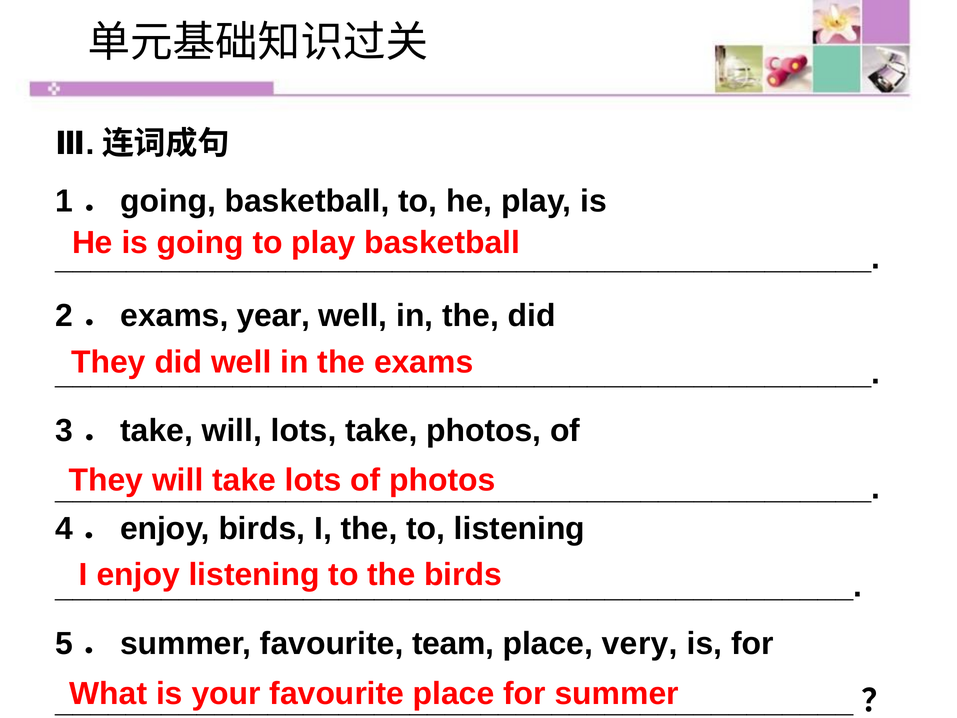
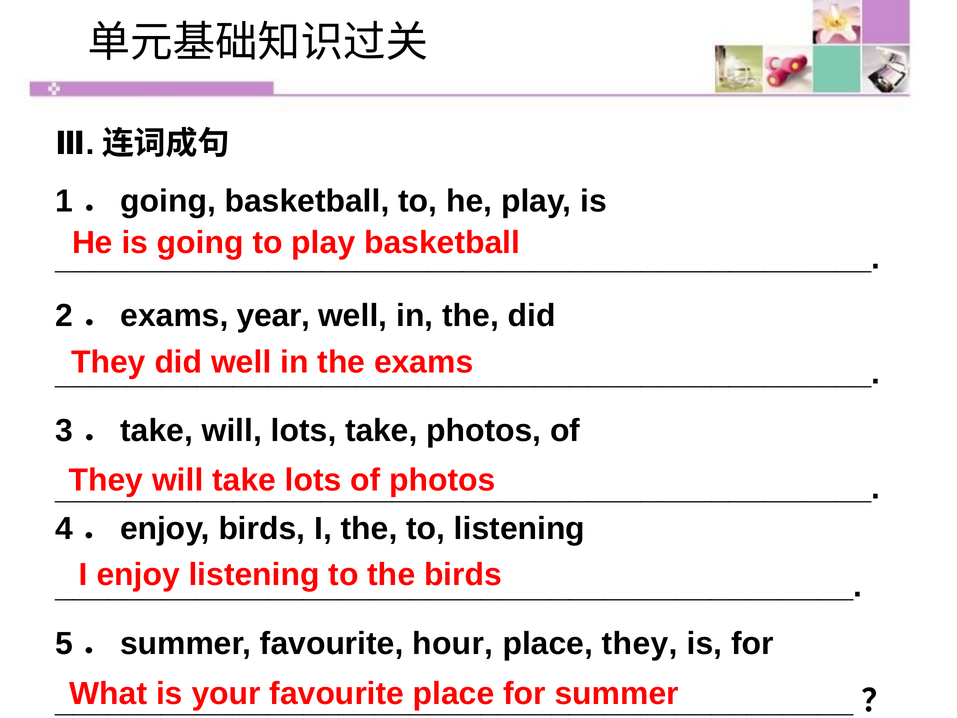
team: team -> hour (453, 643)
place very: very -> they (640, 643)
